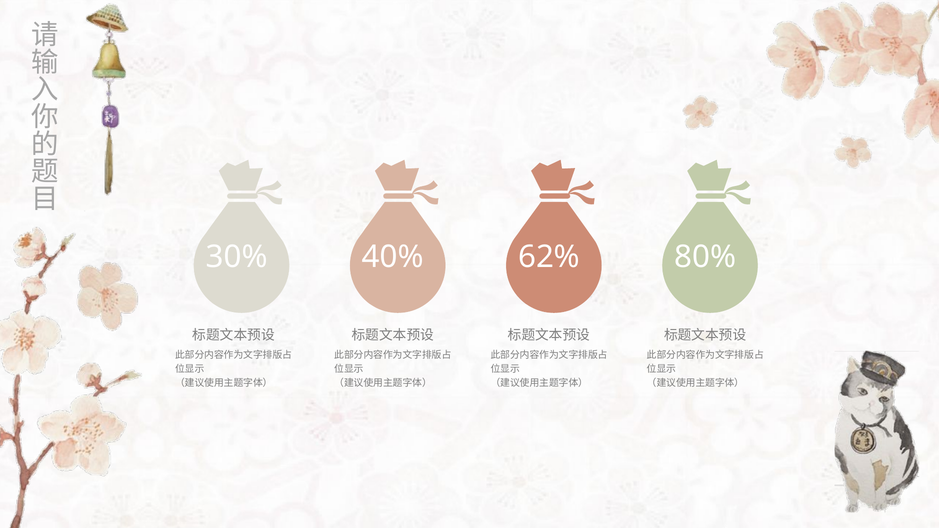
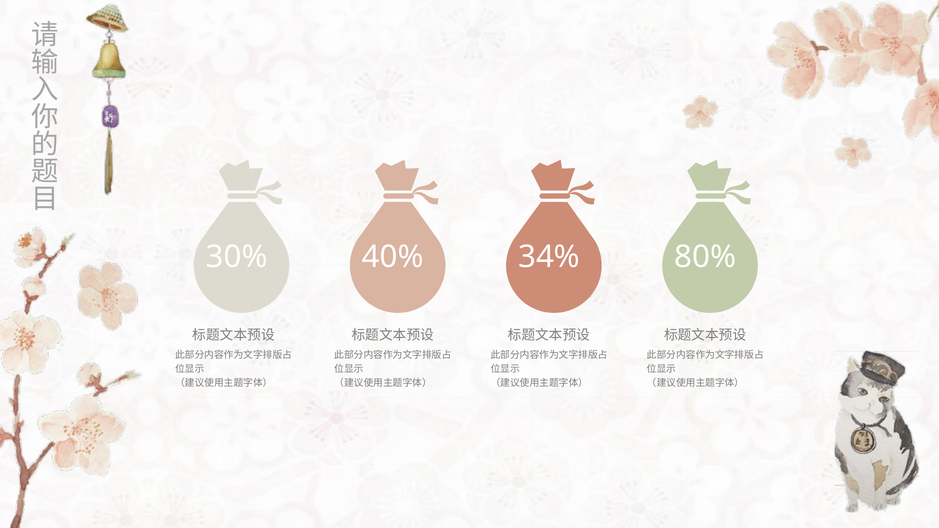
62%: 62% -> 34% (549, 257)
